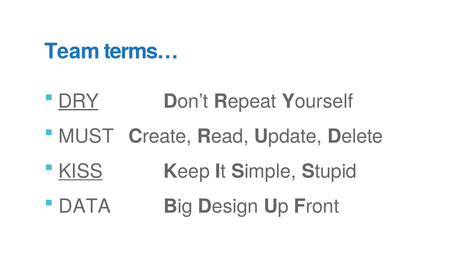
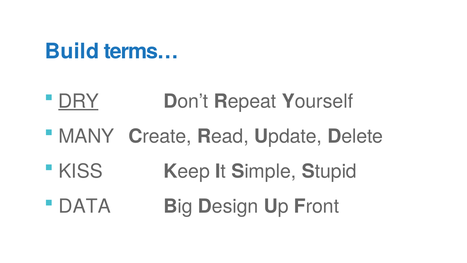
Team: Team -> Build (72, 51)
MUST: MUST -> MANY (86, 136)
KISS underline: present -> none (81, 171)
